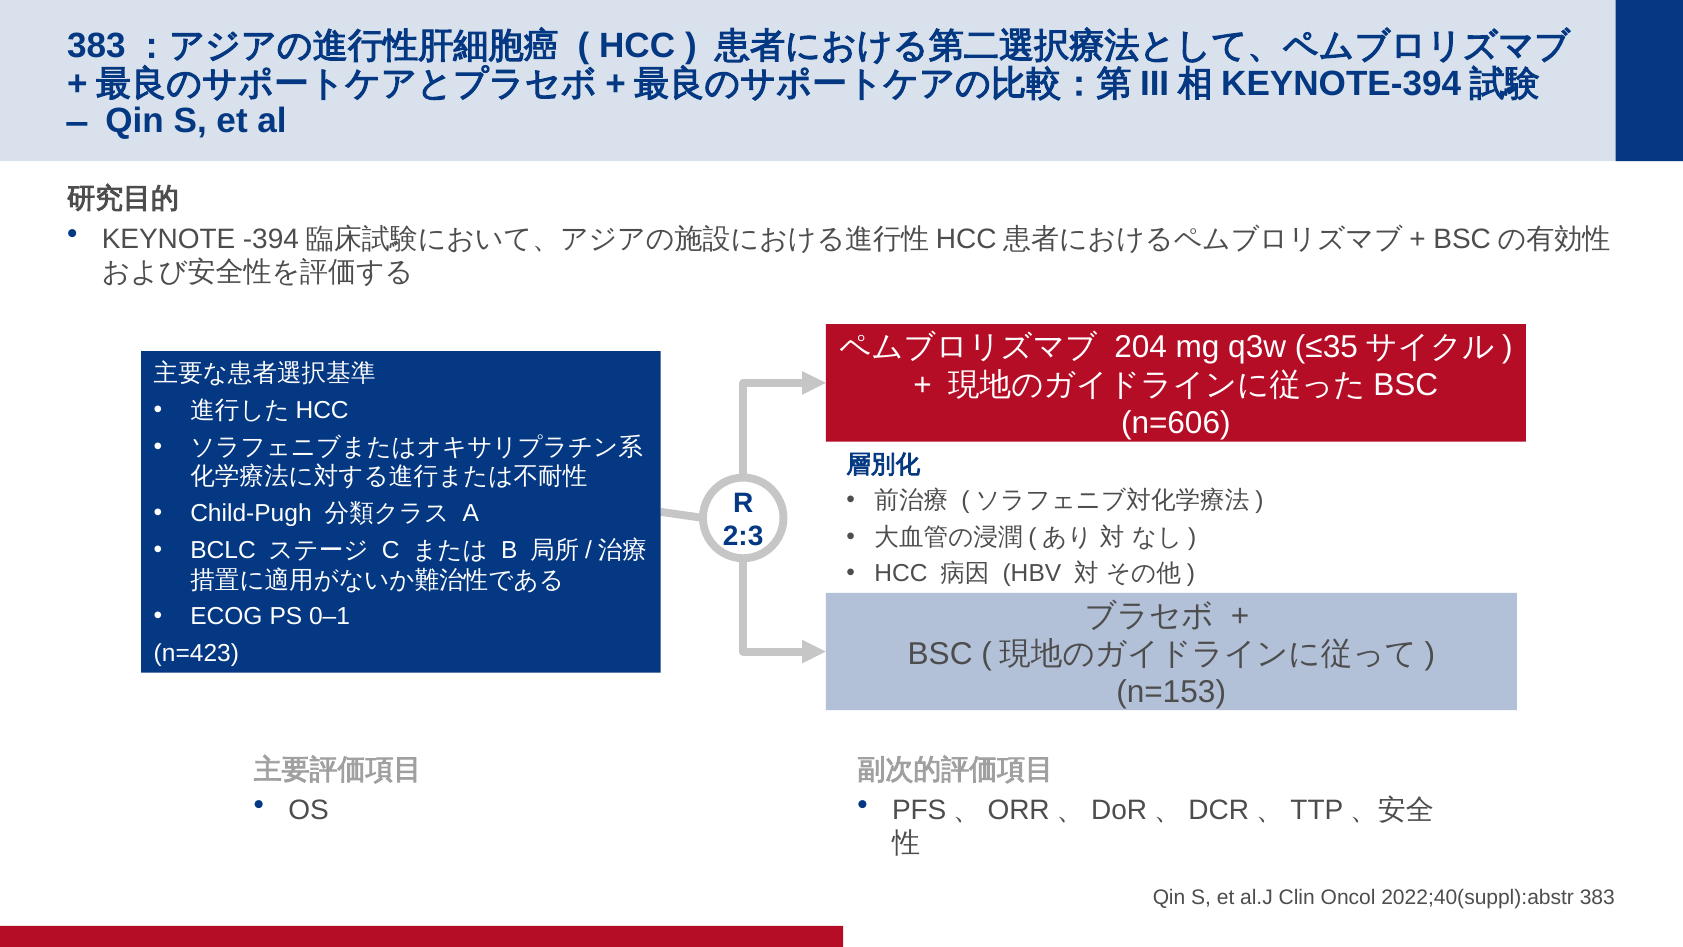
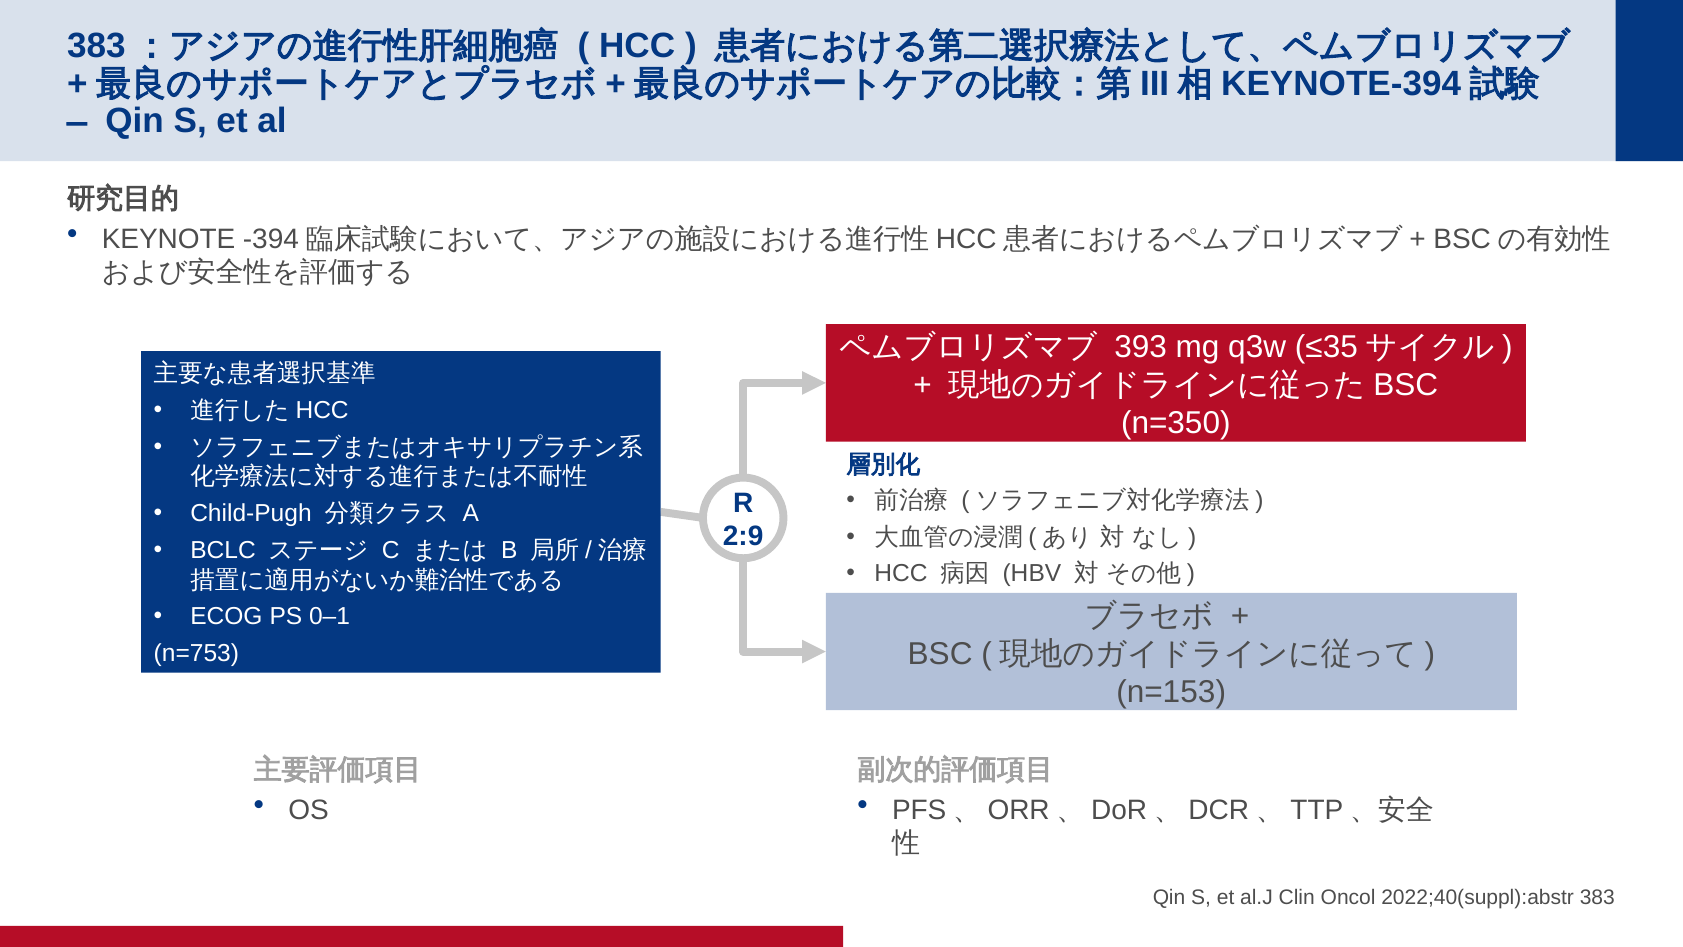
204: 204 -> 393 (1141, 347)
n=606: n=606 -> n=350 (1176, 423)
2:3: 2:3 -> 2:9 (743, 536)
n=423: n=423 -> n=753 (196, 653)
